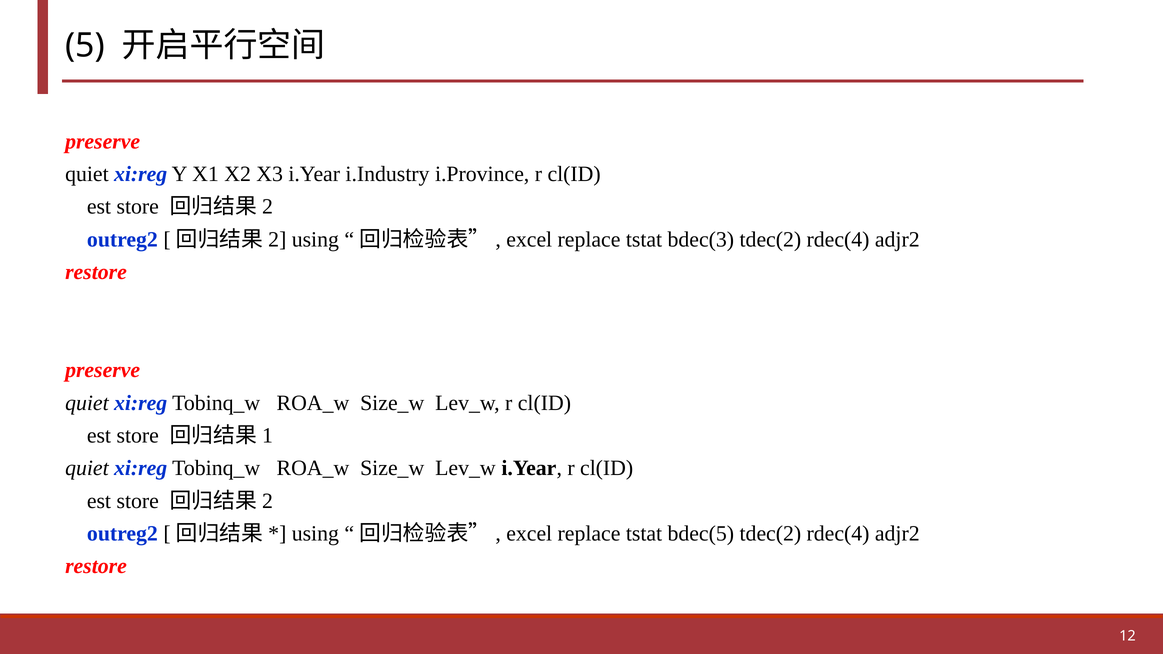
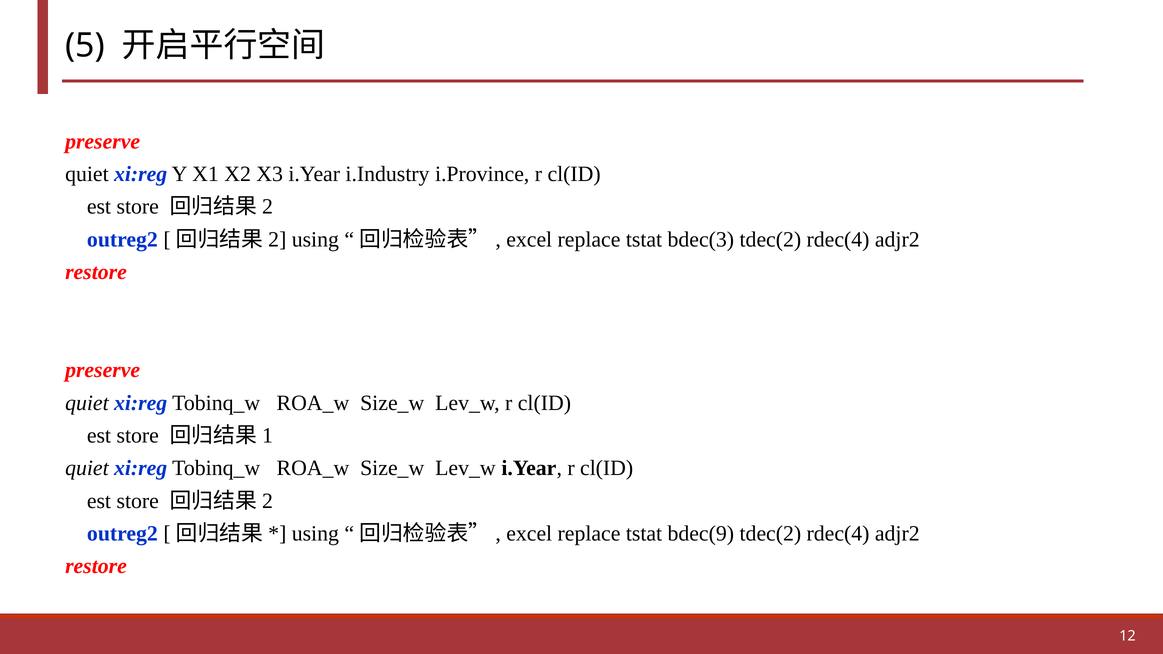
bdec(5: bdec(5 -> bdec(9 (701, 534)
